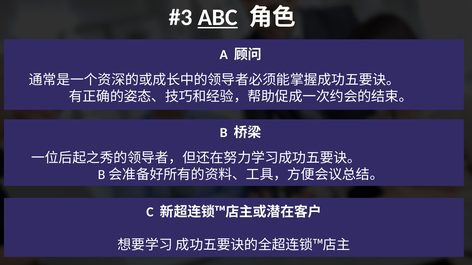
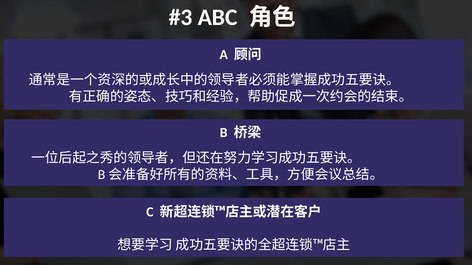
ABC underline: present -> none (218, 18)
